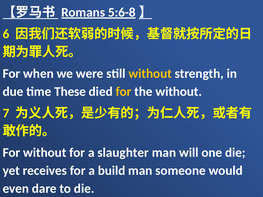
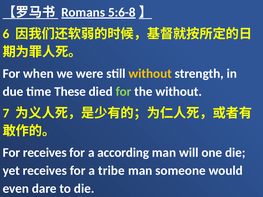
for colour: yellow -> light green (124, 92)
For without: without -> receives (45, 153)
slaughter: slaughter -> according (123, 153)
build: build -> tribe (111, 171)
